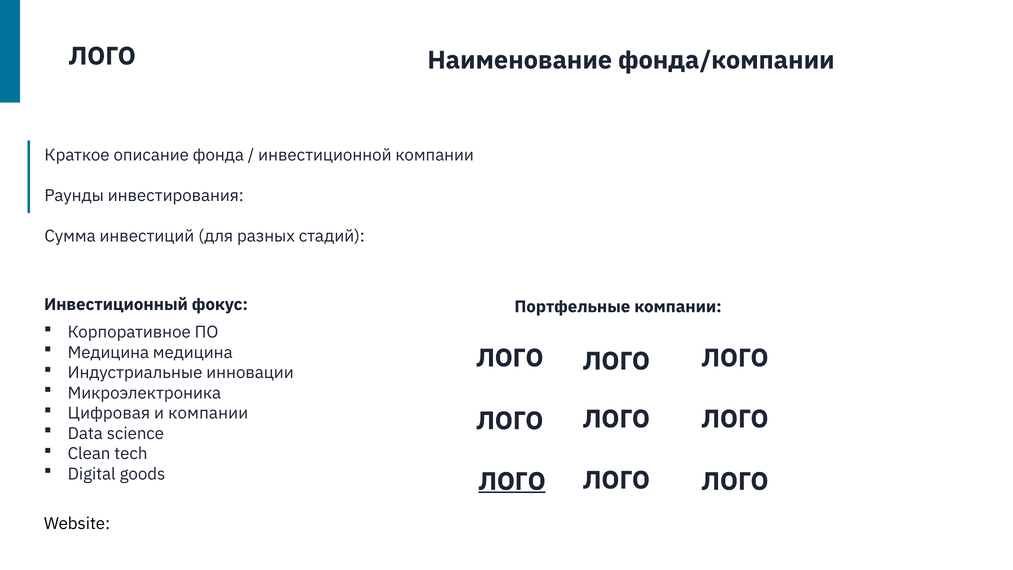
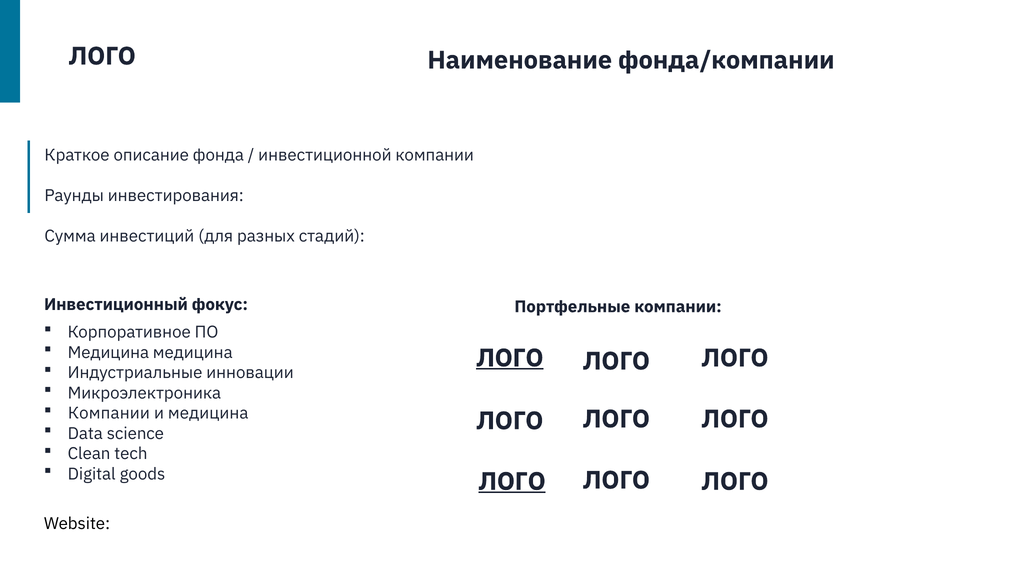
ЛОГО underline: none -> present (510, 358)
Цифровая: Цифровая -> Компании (109, 413)
и компании: компании -> медицина (208, 413)
